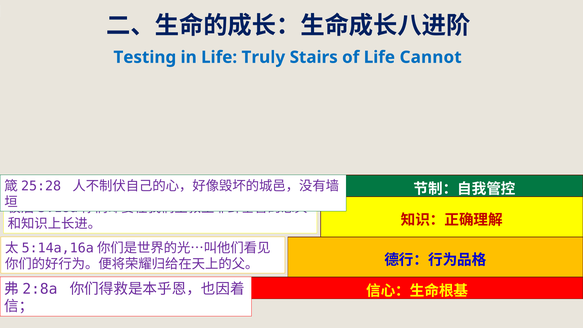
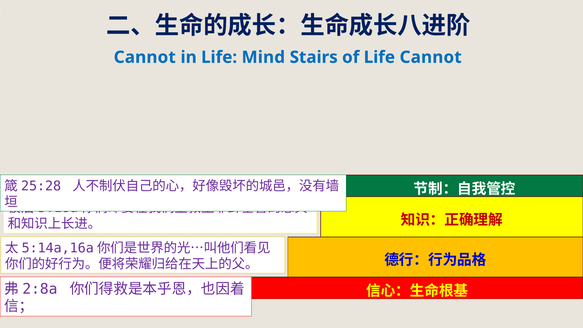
Testing: Testing -> Cannot (145, 57)
Truly: Truly -> Mind (263, 57)
